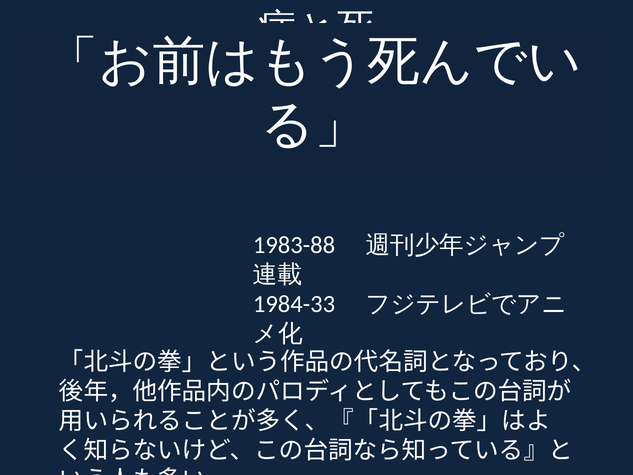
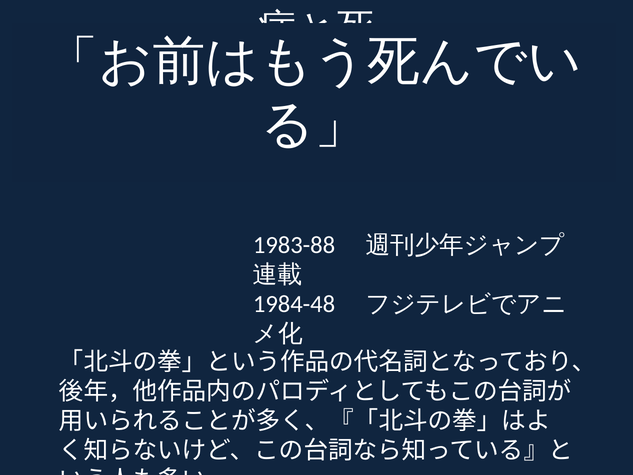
1984-33: 1984-33 -> 1984-48 (294, 304)
